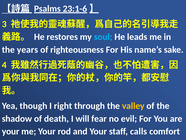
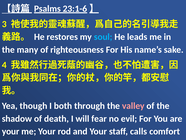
years: years -> many (28, 49)
right: right -> both (63, 106)
valley colour: yellow -> pink (133, 106)
